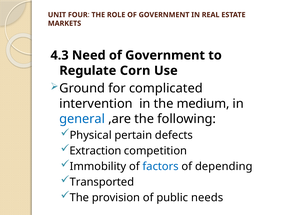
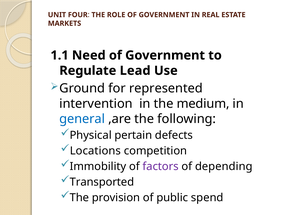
4.3: 4.3 -> 1.1 (60, 55)
Corn: Corn -> Lead (135, 71)
complicated: complicated -> represented (166, 88)
Extraction: Extraction -> Locations (95, 151)
factors colour: blue -> purple (161, 167)
needs: needs -> spend (207, 198)
